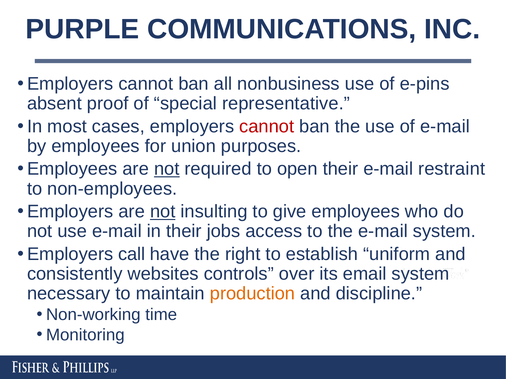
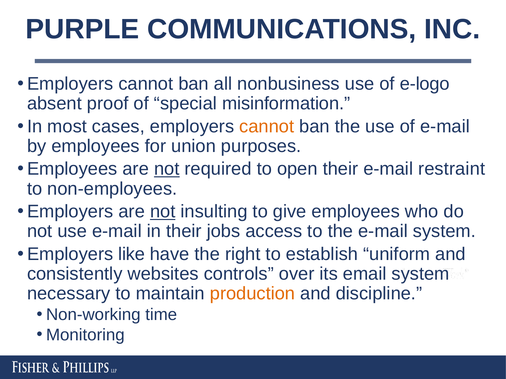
e-pins: e-pins -> e-logo (425, 84)
representative: representative -> misinformation (286, 104)
cannot colour: red -> orange (267, 127)
call: call -> like (132, 254)
